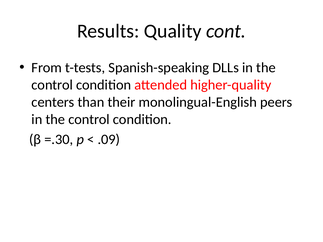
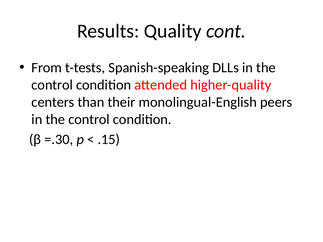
.09: .09 -> .15 (109, 140)
